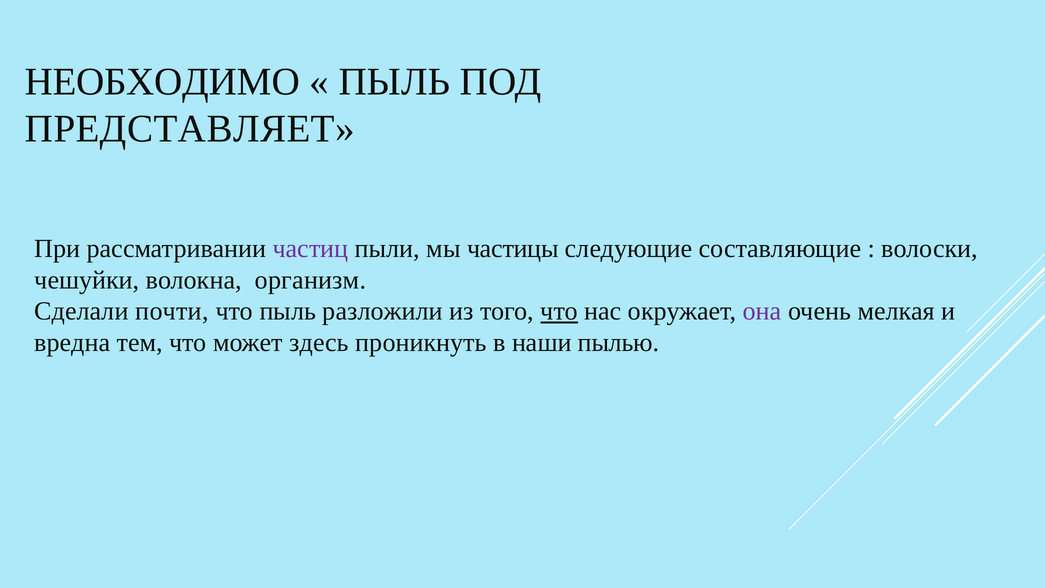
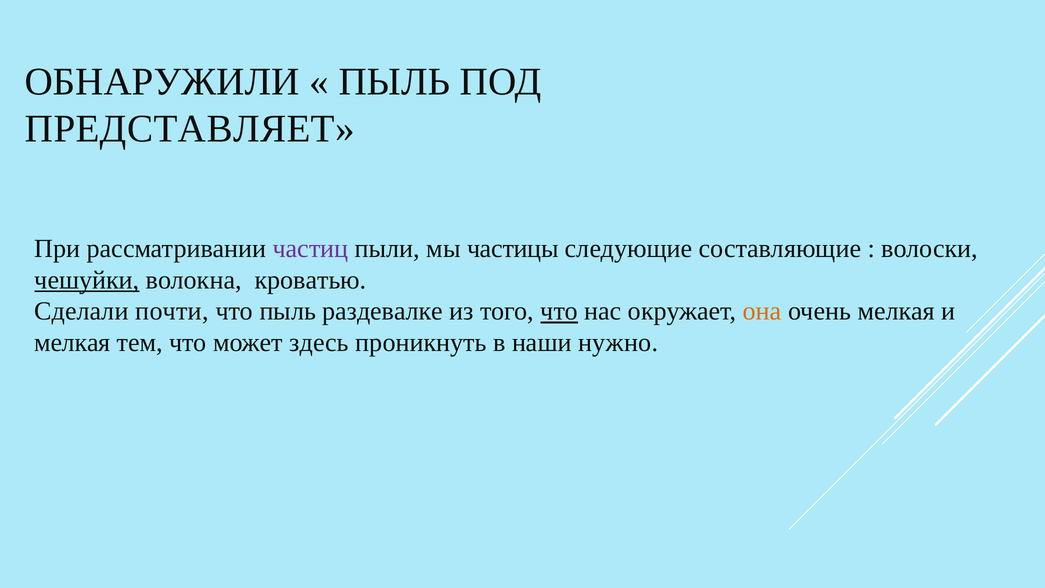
НЕОБХОДИМО: НЕОБХОДИМО -> ОБНАРУЖИЛИ (162, 82)
чешуйки underline: none -> present (87, 280)
организм: организм -> кроватью (311, 280)
разложили: разложили -> раздевалке (383, 311)
она colour: purple -> orange (762, 311)
вредна: вредна -> мелкая (72, 343)
пылью: пылью -> нужно (618, 343)
